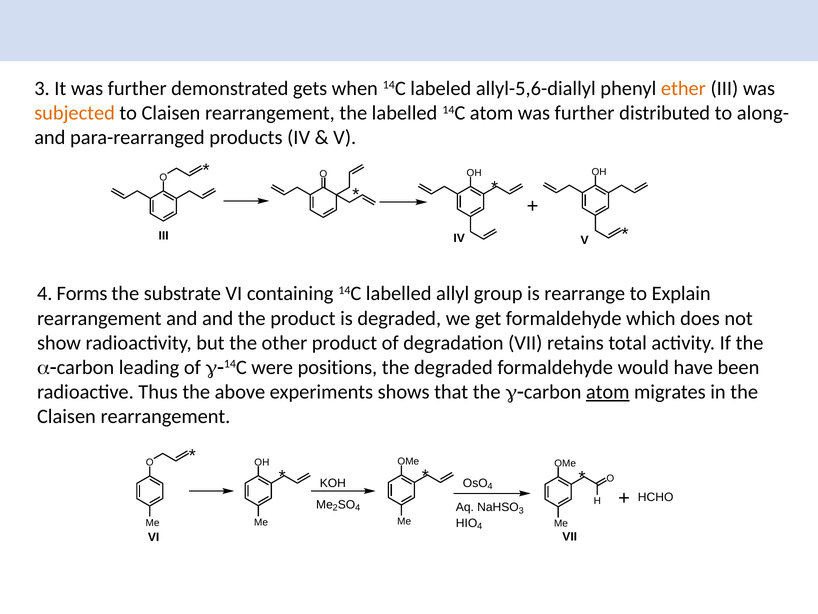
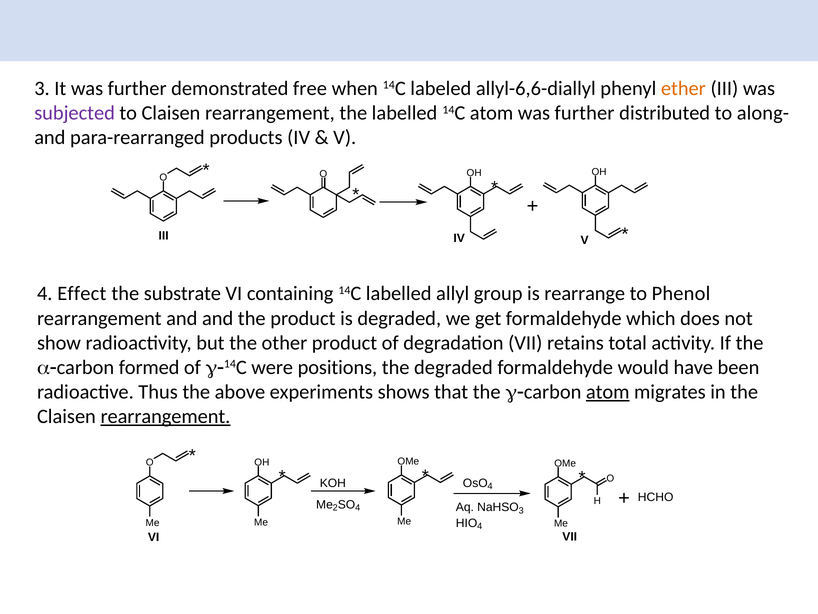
gets: gets -> free (310, 88)
allyl-5,6-diallyl: allyl-5,6-diallyl -> allyl-6,6-diallyl (536, 88)
subjected colour: orange -> purple (75, 113)
Forms: Forms -> Effect (82, 293)
Explain: Explain -> Phenol (681, 293)
leading: leading -> formed (149, 367)
rearrangement underline: none -> present (165, 416)
